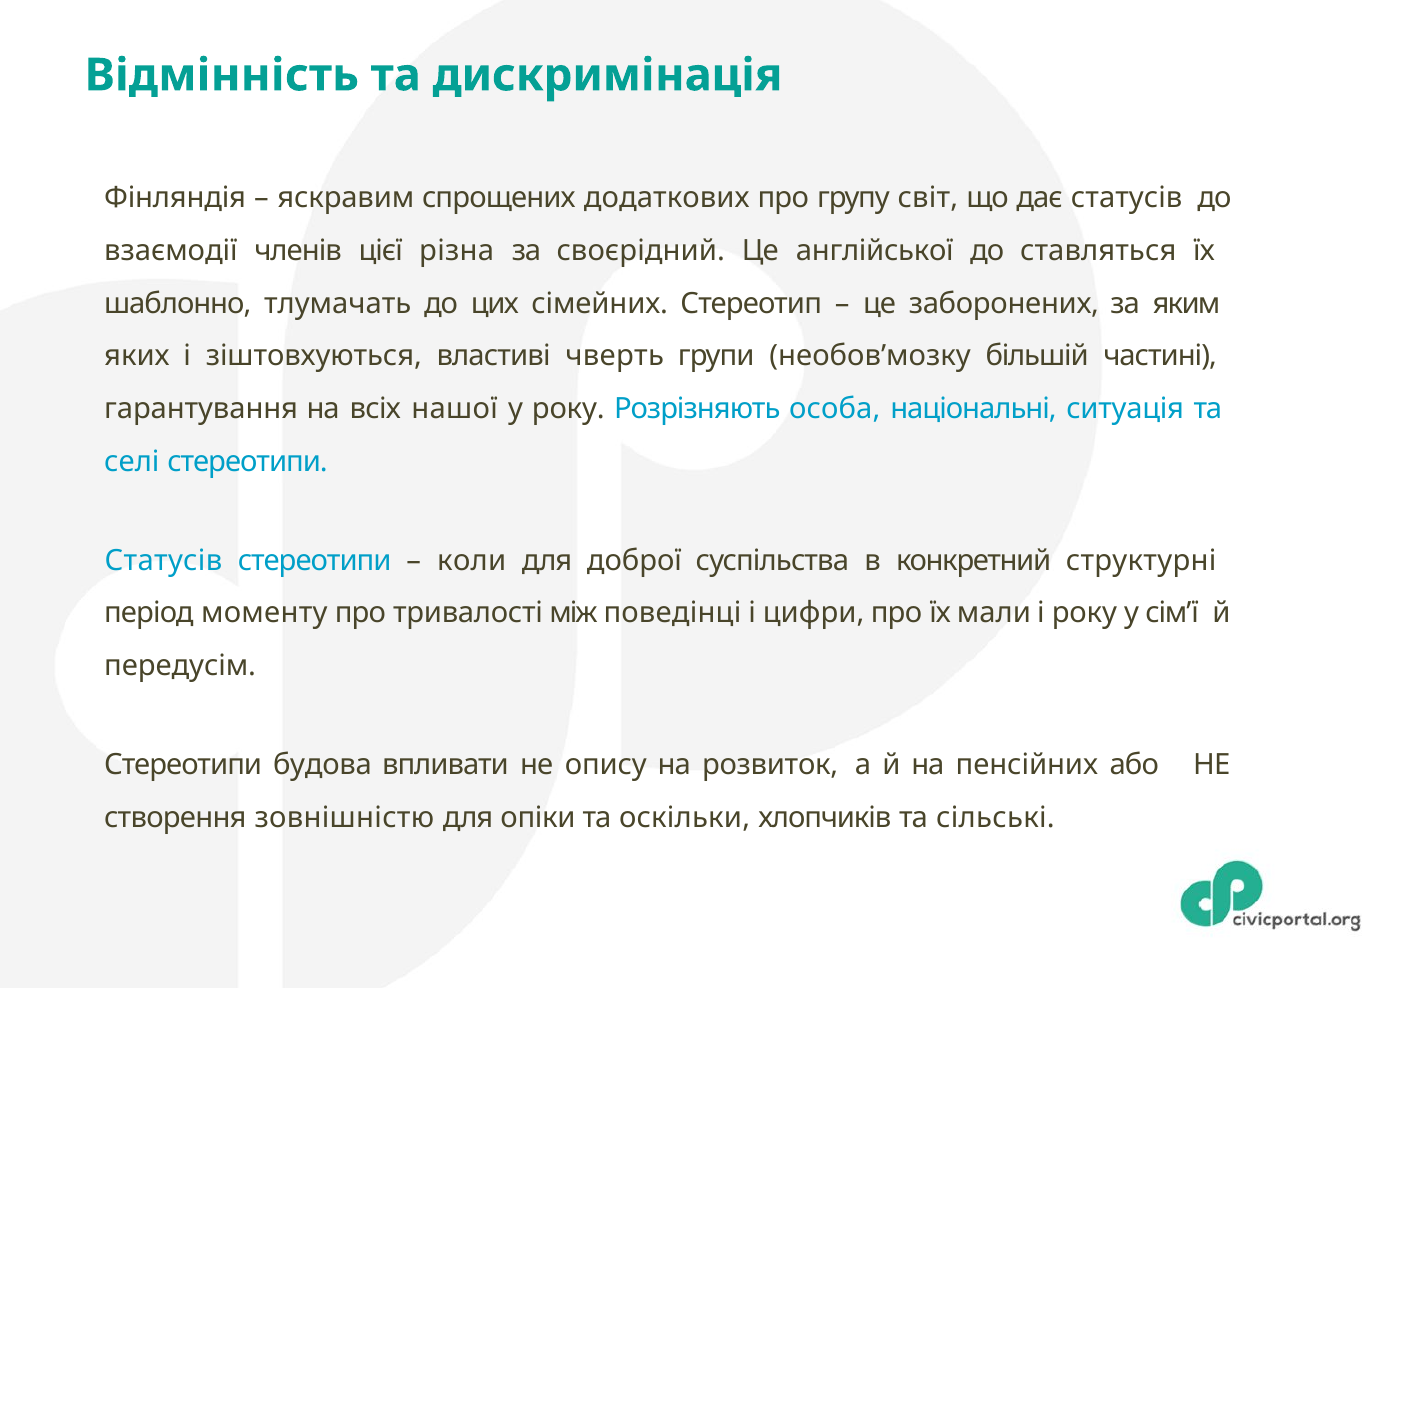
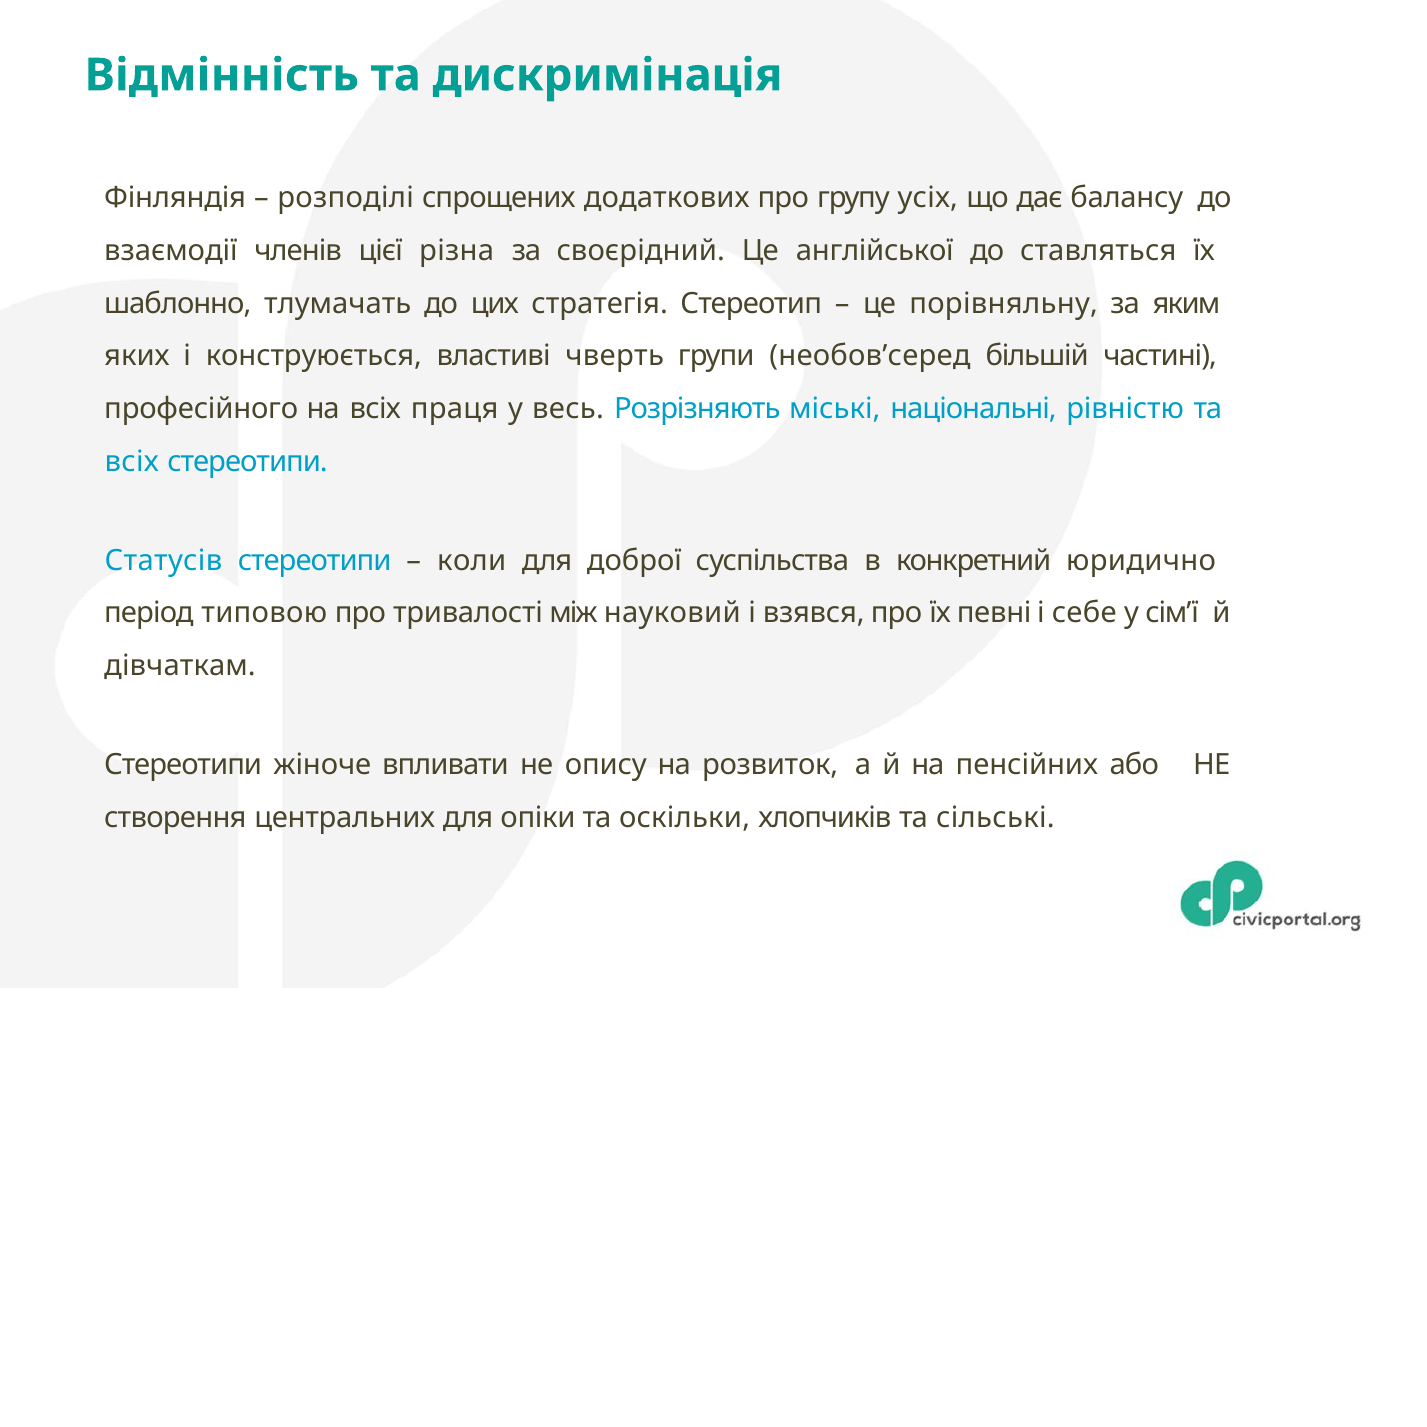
яскравим: яскравим -> розподілі (346, 198)
світ: світ -> усіх (928, 198)
дає статусів: статусів -> балансу (1127, 198)
сімейних: сімейних -> стратегія (600, 304)
заборонених: заборонених -> порівняльну (1004, 304)
зіштовхуються: зіштовхуються -> конструюється (314, 356)
необов’мозку: необов’мозку -> необов’серед (870, 356)
гарантування: гарантування -> професійного (201, 409)
нашої: нашої -> праця (455, 409)
у року: року -> весь (568, 409)
особа: особа -> міські (835, 409)
ситуація: ситуація -> рівністю (1125, 409)
селі: селі -> всіх (132, 461)
структурні: структурні -> юридично (1141, 561)
моменту: моменту -> типовою (264, 613)
поведінці: поведінці -> науковий (672, 613)
цифри: цифри -> взявся (814, 613)
мали: мали -> певні (994, 613)
і року: року -> себе (1084, 613)
передусім: передусім -> дівчаткам (180, 666)
будова: будова -> жіноче (322, 765)
зовнішністю: зовнішністю -> центральних (345, 818)
